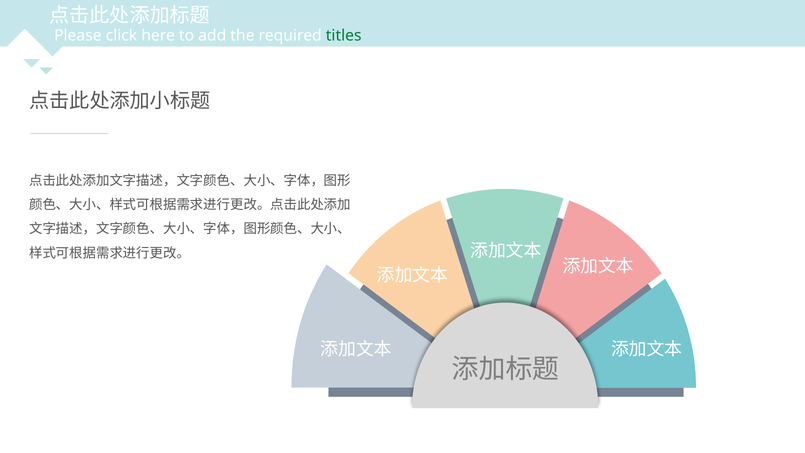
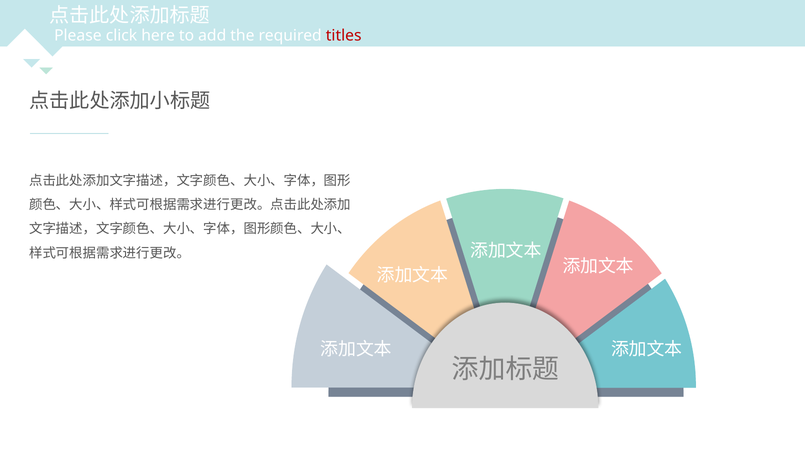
titles colour: green -> red (344, 36)
